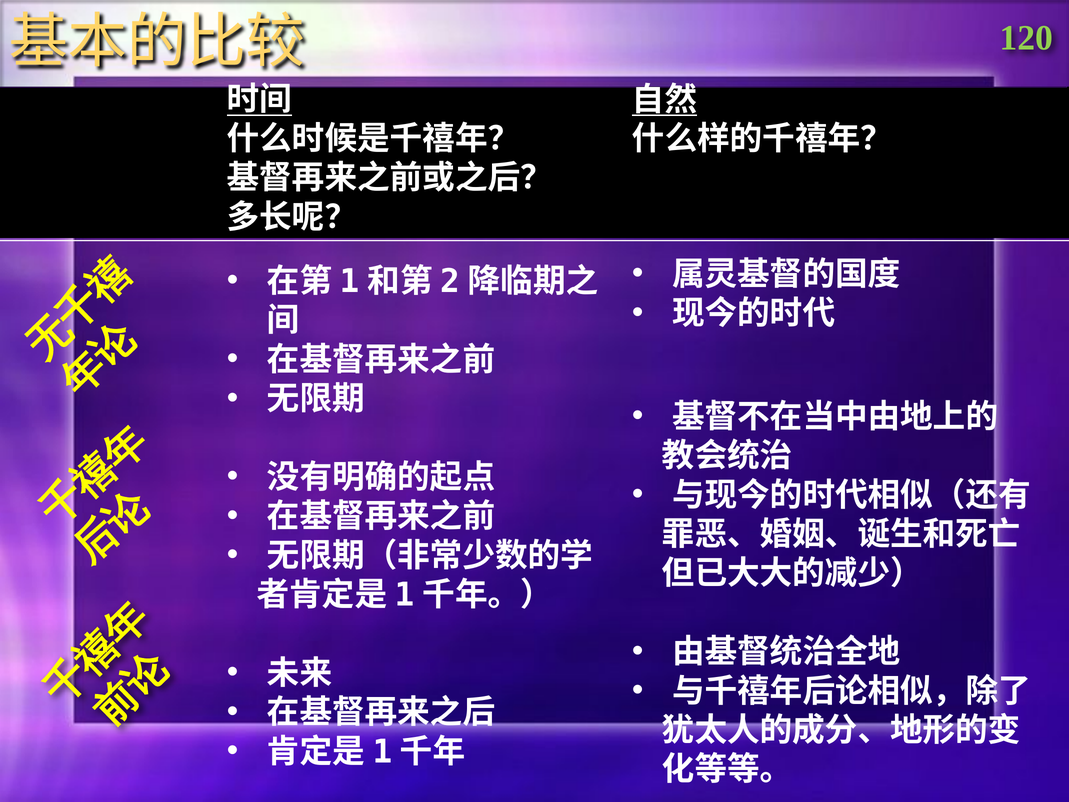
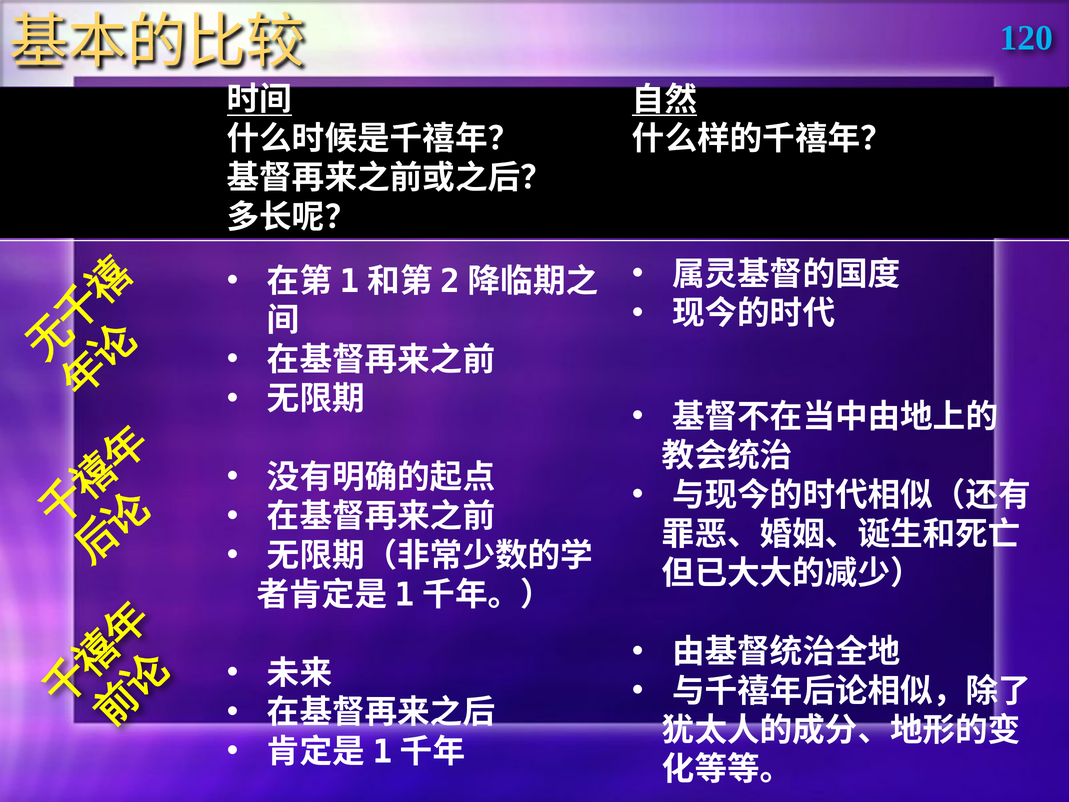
120 colour: light green -> light blue (1026, 38)
